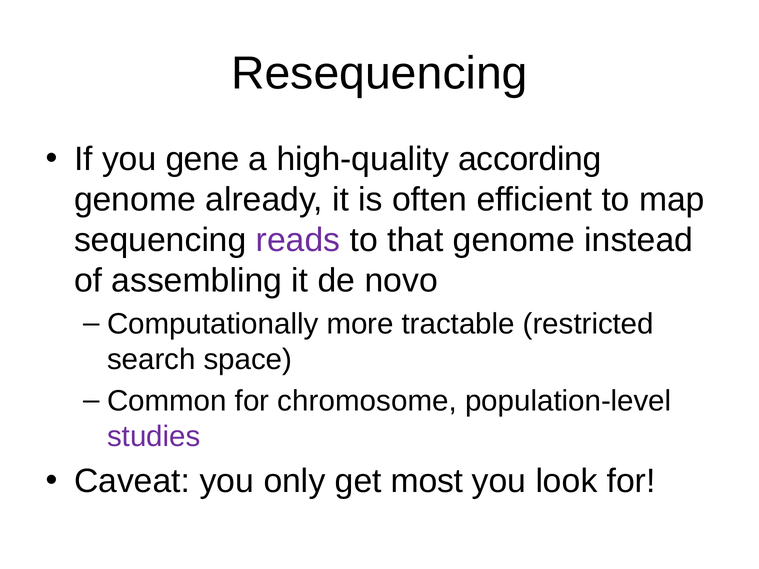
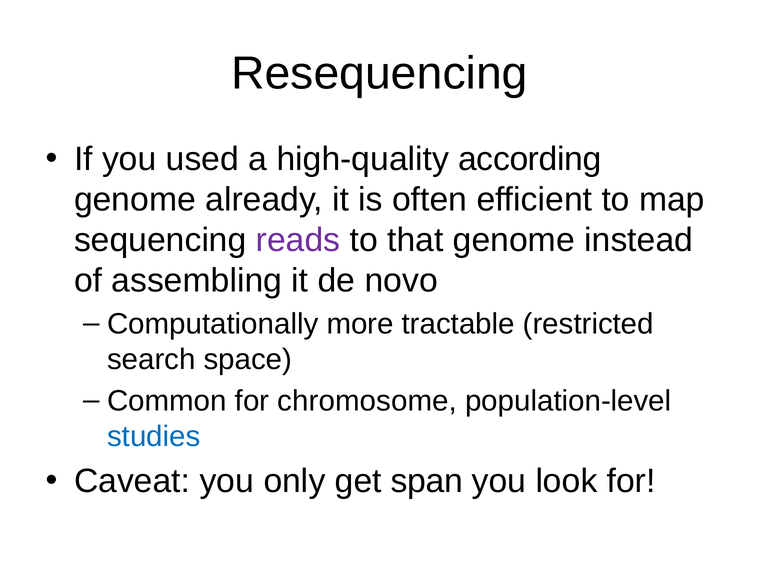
gene: gene -> used (202, 159)
studies colour: purple -> blue (154, 437)
most: most -> span (427, 482)
